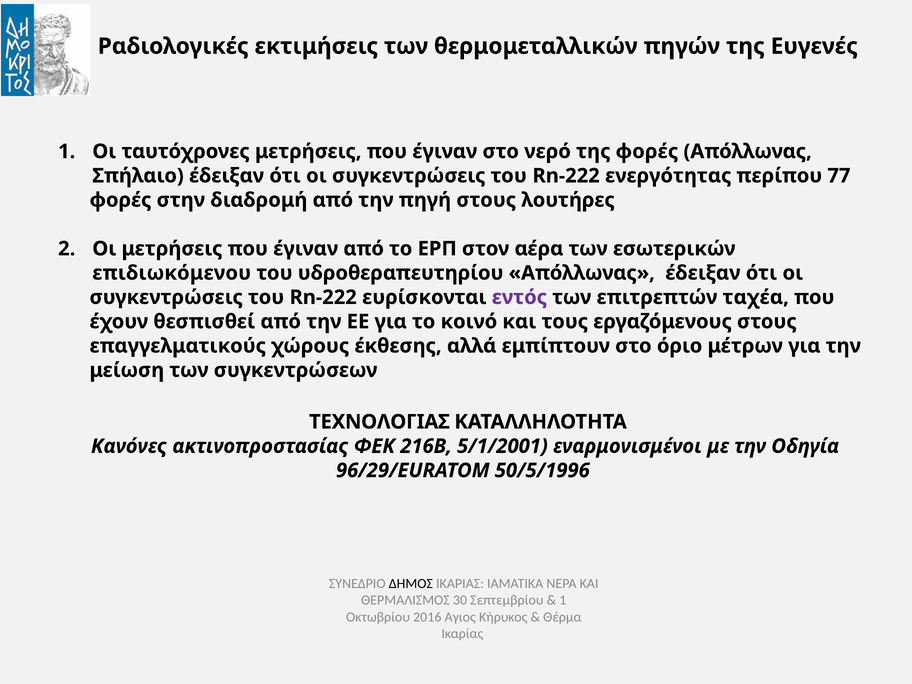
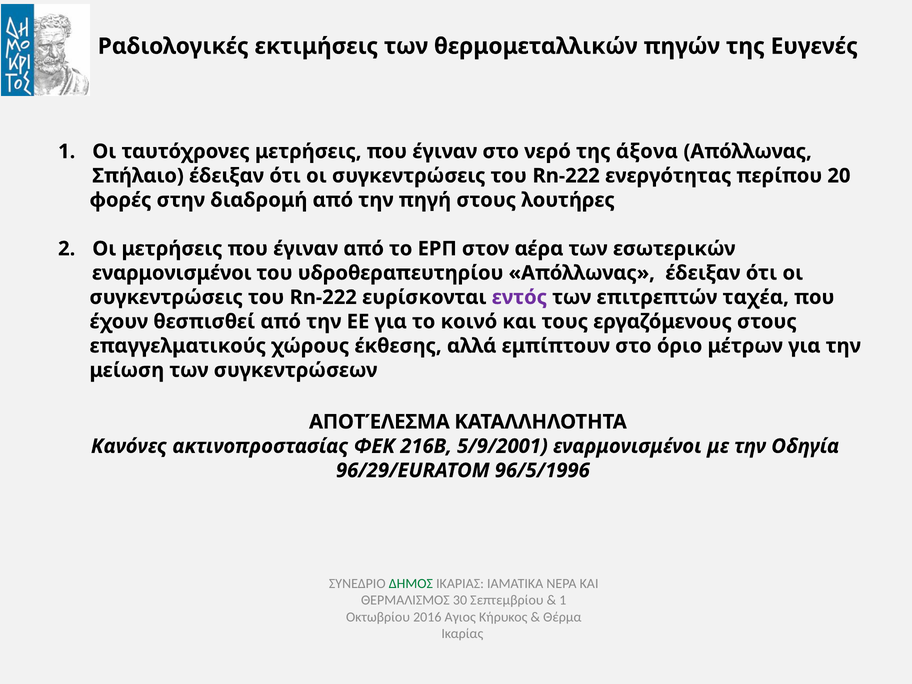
της φορές: φορές -> άξονα (647, 151)
77: 77 -> 20 (839, 176)
επιδιωκόμενου: επιδιωκόμενου -> εναρμονισμένοι (172, 273)
ΤΕΧΝΟΛΟΓΙΑΣ: ΤΕΧΝΟΛΟΓΙΑΣ -> ΑΠΟΤΈΛΕΣΜΑ (379, 422)
5/1/2001: 5/1/2001 -> 5/9/2001 (502, 446)
50/5/1996: 50/5/1996 -> 96/5/1996 (542, 471)
ΔΗΜΟΣ colour: black -> green (411, 584)
